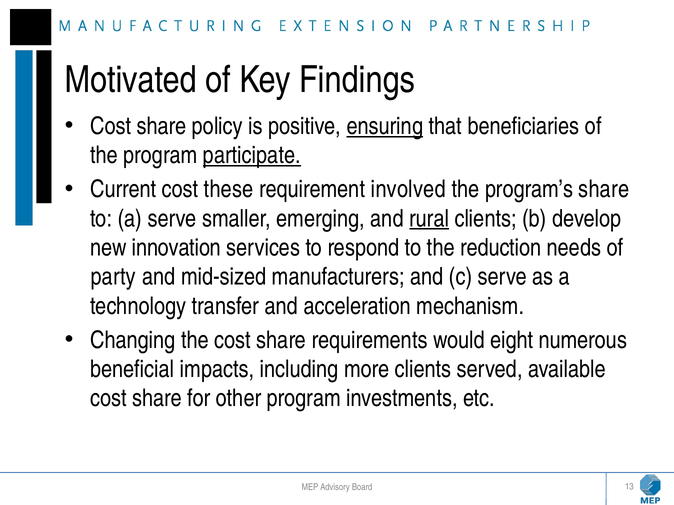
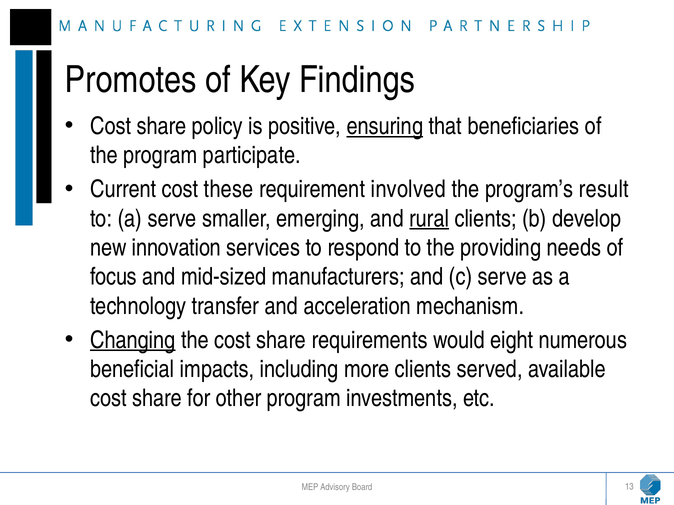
Motivated: Motivated -> Promotes (131, 80)
participate underline: present -> none (252, 156)
program’s share: share -> result (604, 190)
reduction: reduction -> providing (501, 248)
party: party -> focus (114, 277)
Changing underline: none -> present (133, 340)
